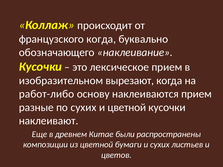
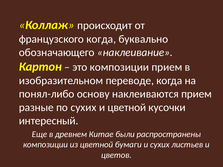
Кусочки: Кусочки -> Картон (40, 67)
это лексическое: лексическое -> композиции (119, 67)
вырезают: вырезают -> переводе (130, 81)
работ-либо: работ-либо -> понял-либо (47, 94)
наклеивают: наклеивают -> интересный (49, 121)
